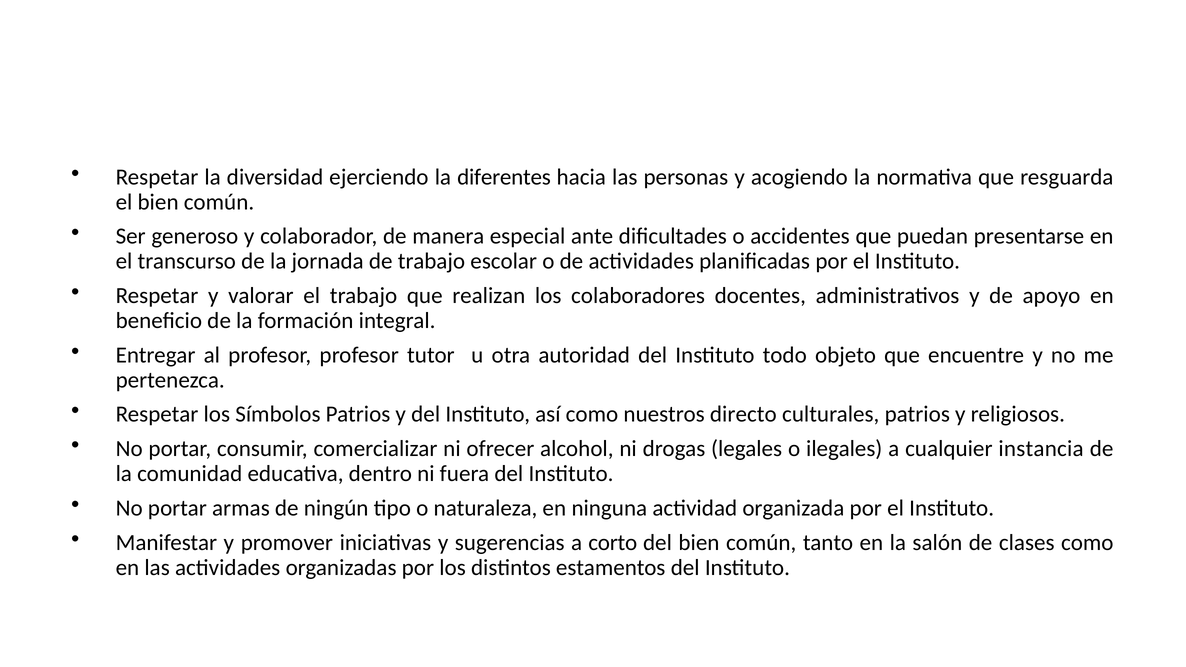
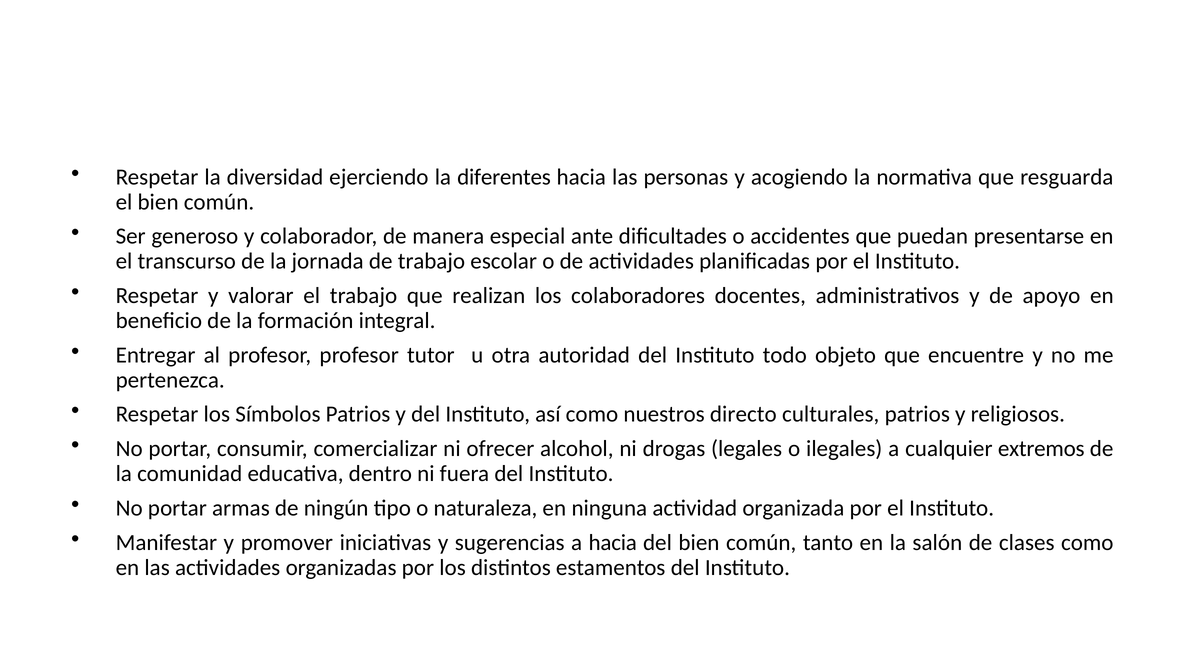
instancia: instancia -> extremos (1041, 449)
a corto: corto -> hacia (613, 543)
